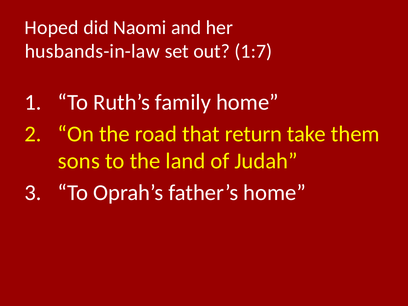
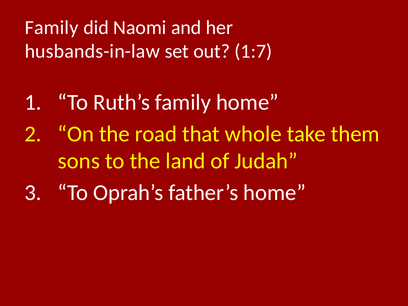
Hoped: Hoped -> Family (52, 28)
return: return -> whole (253, 134)
